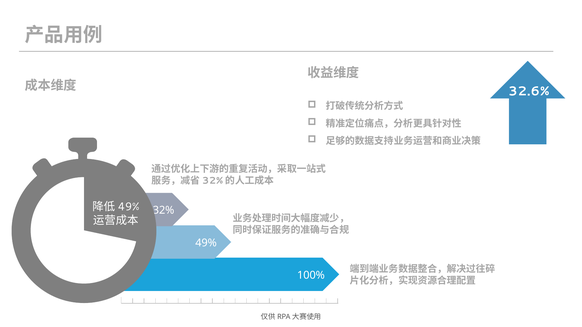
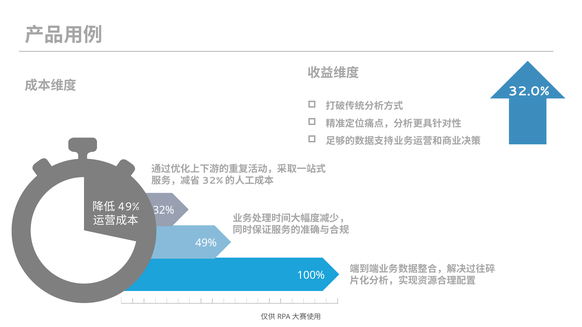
32.6%: 32.6% -> 32.0% (529, 91)
